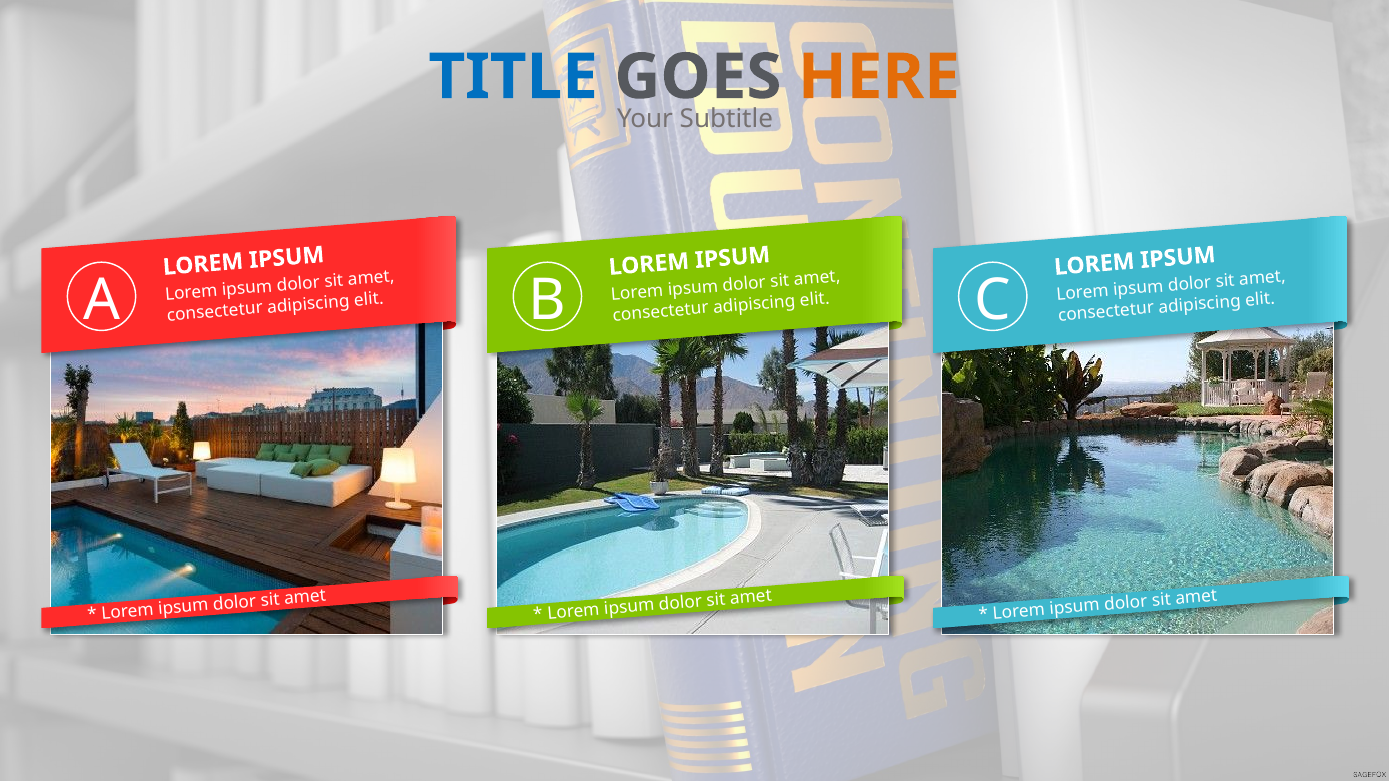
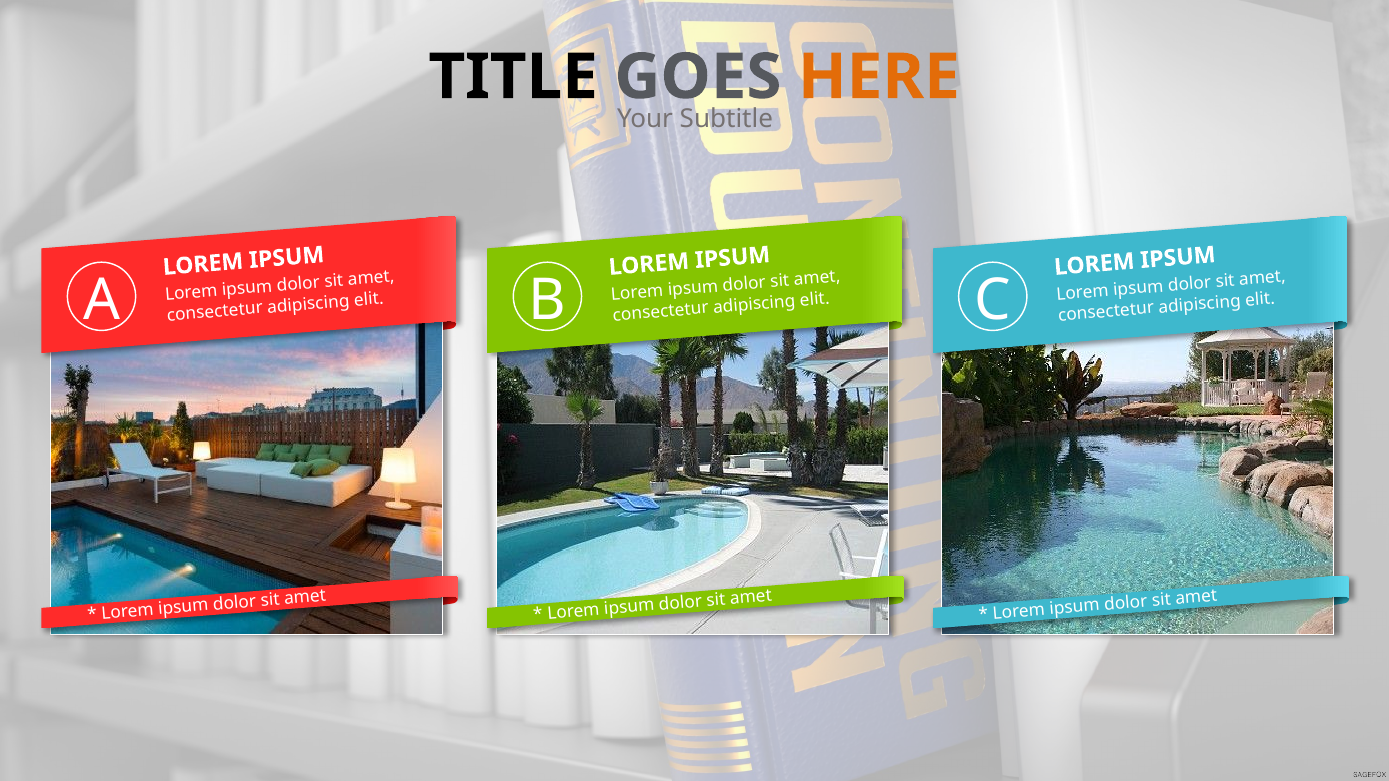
TITLE colour: blue -> black (513, 77)
